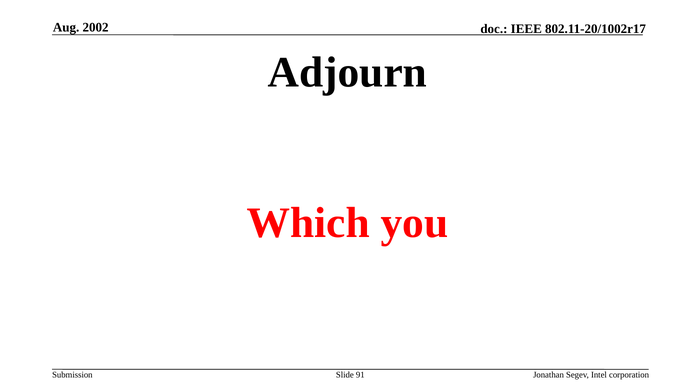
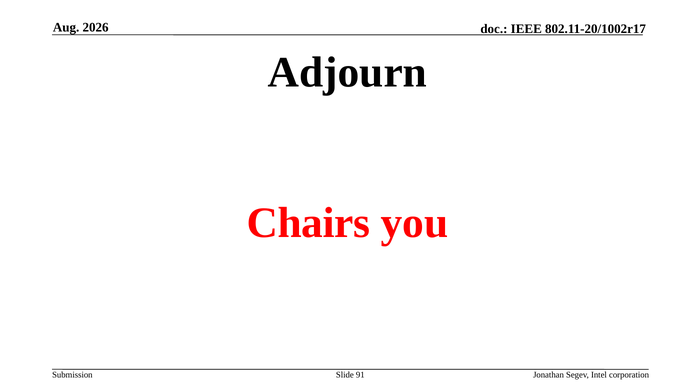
2002: 2002 -> 2026 (96, 28)
Which: Which -> Chairs (308, 223)
